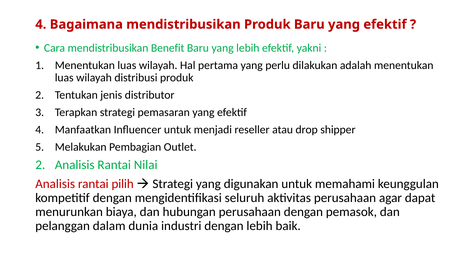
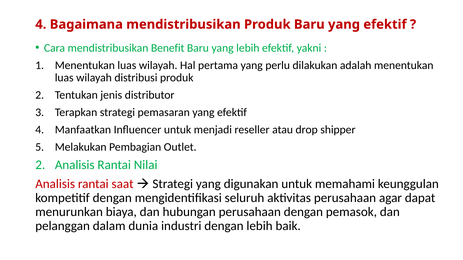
pilih: pilih -> saat (123, 184)
